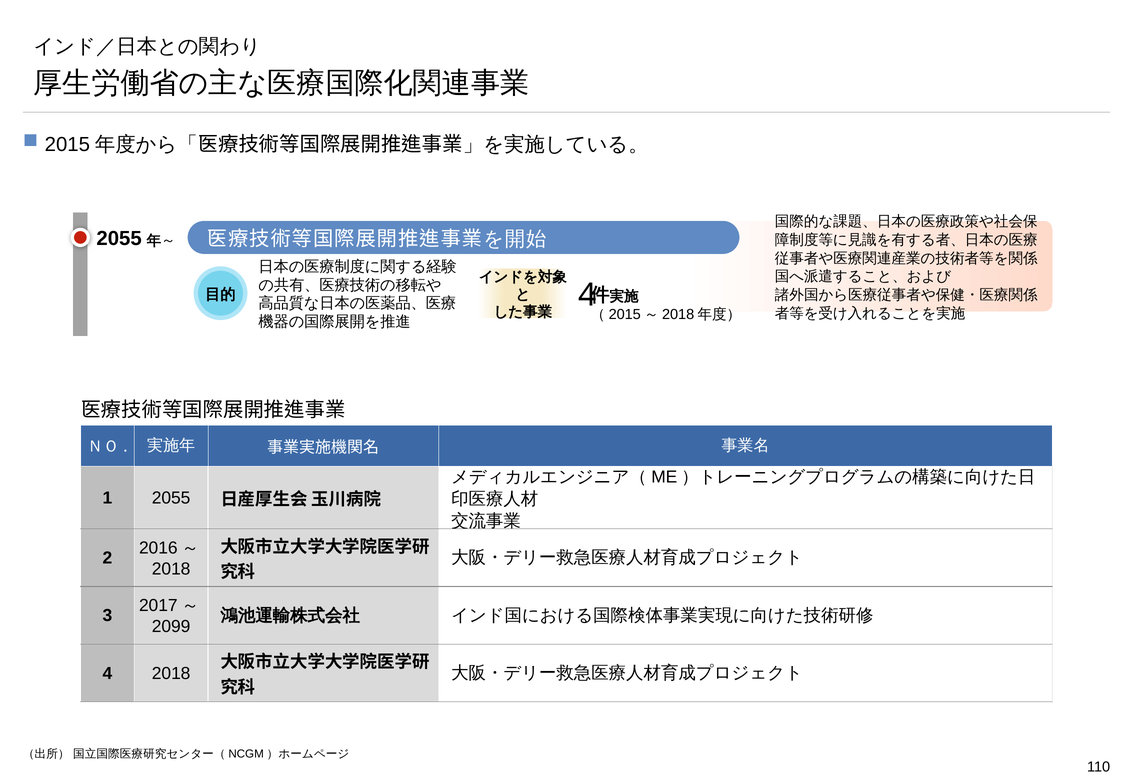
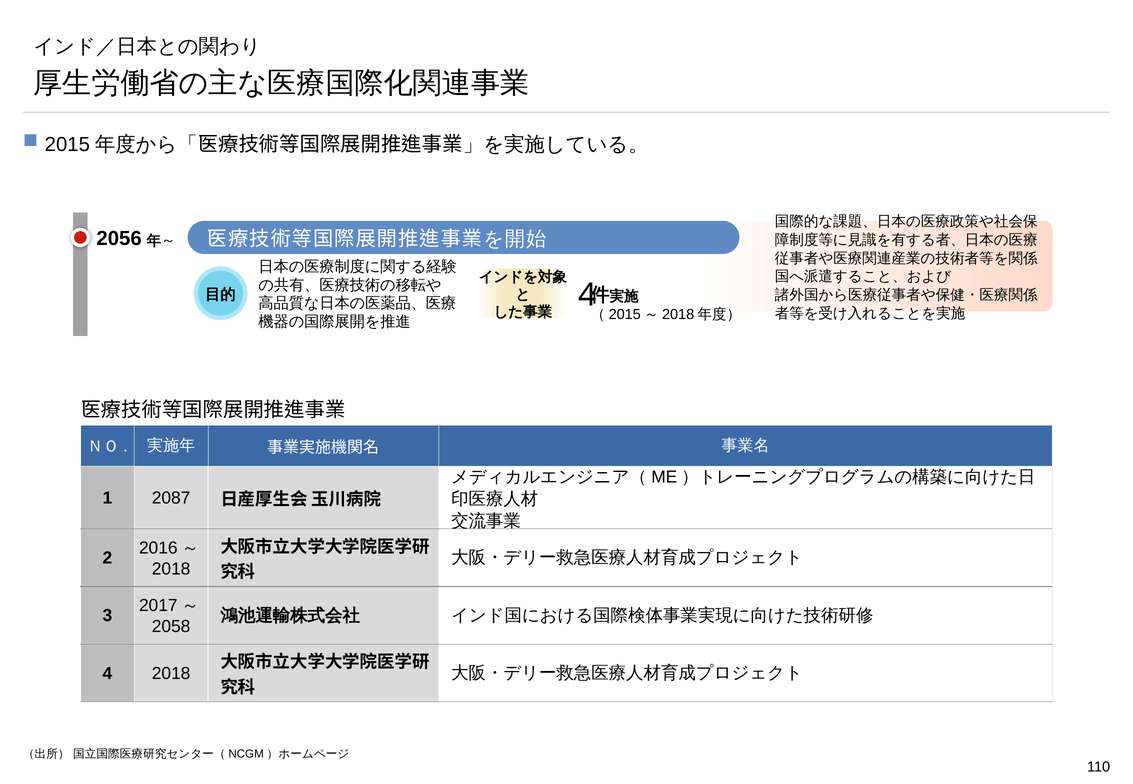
2055: 2055 -> 2056 (119, 239)
1 2055: 2055 -> 2087 (171, 498)
2099: 2099 -> 2058 (171, 627)
